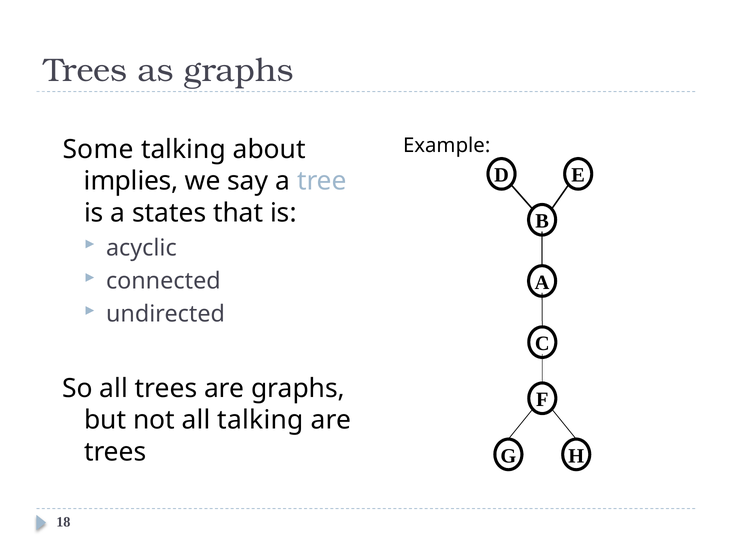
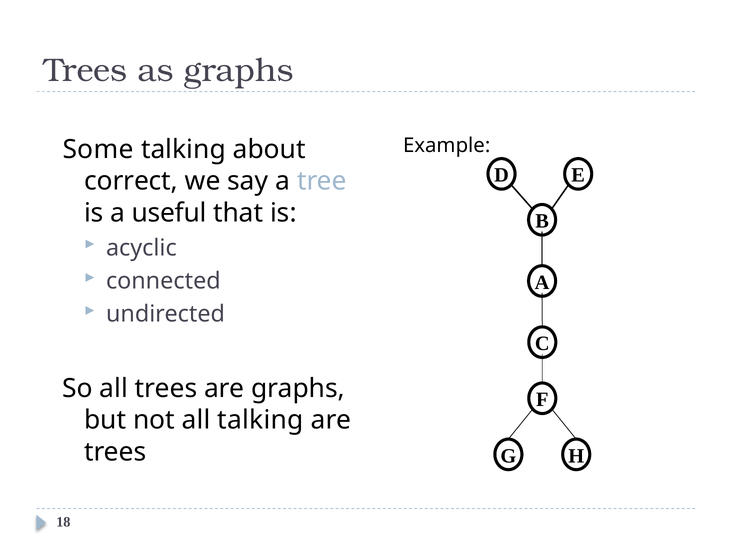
implies: implies -> correct (131, 181)
states: states -> useful (169, 213)
